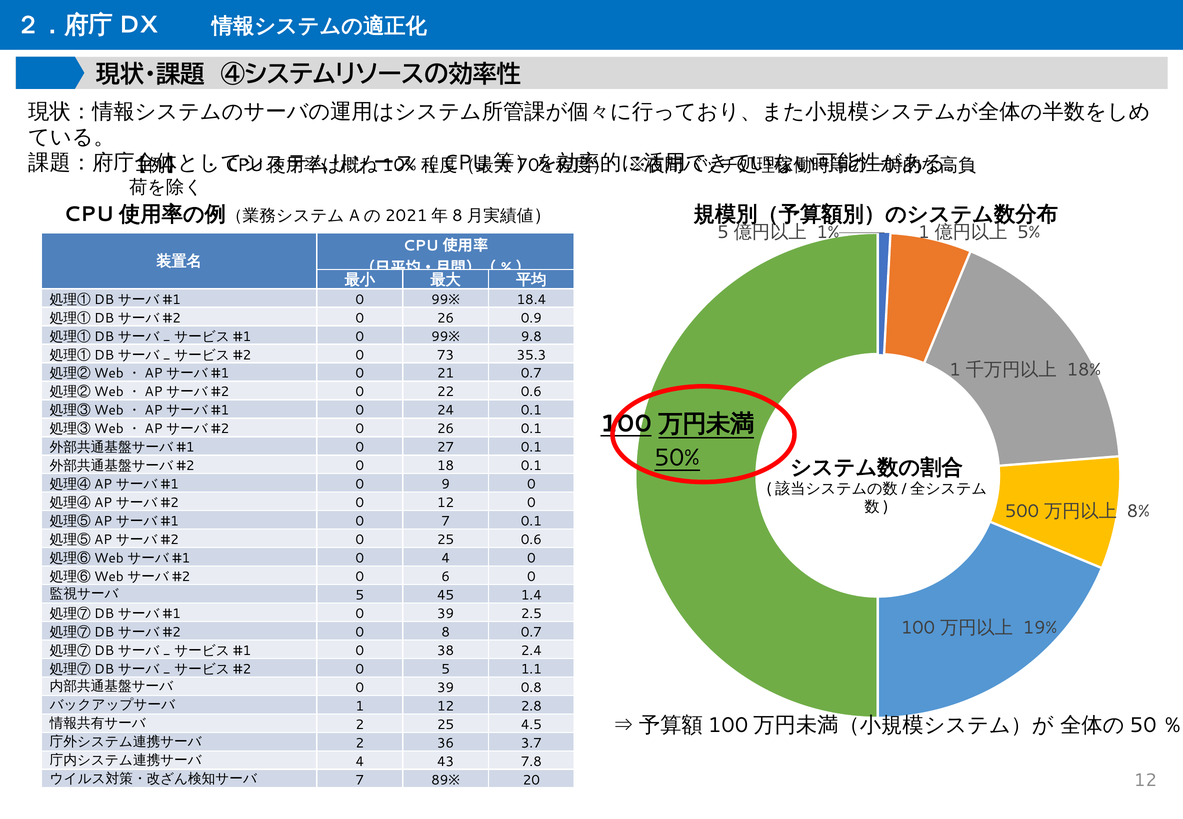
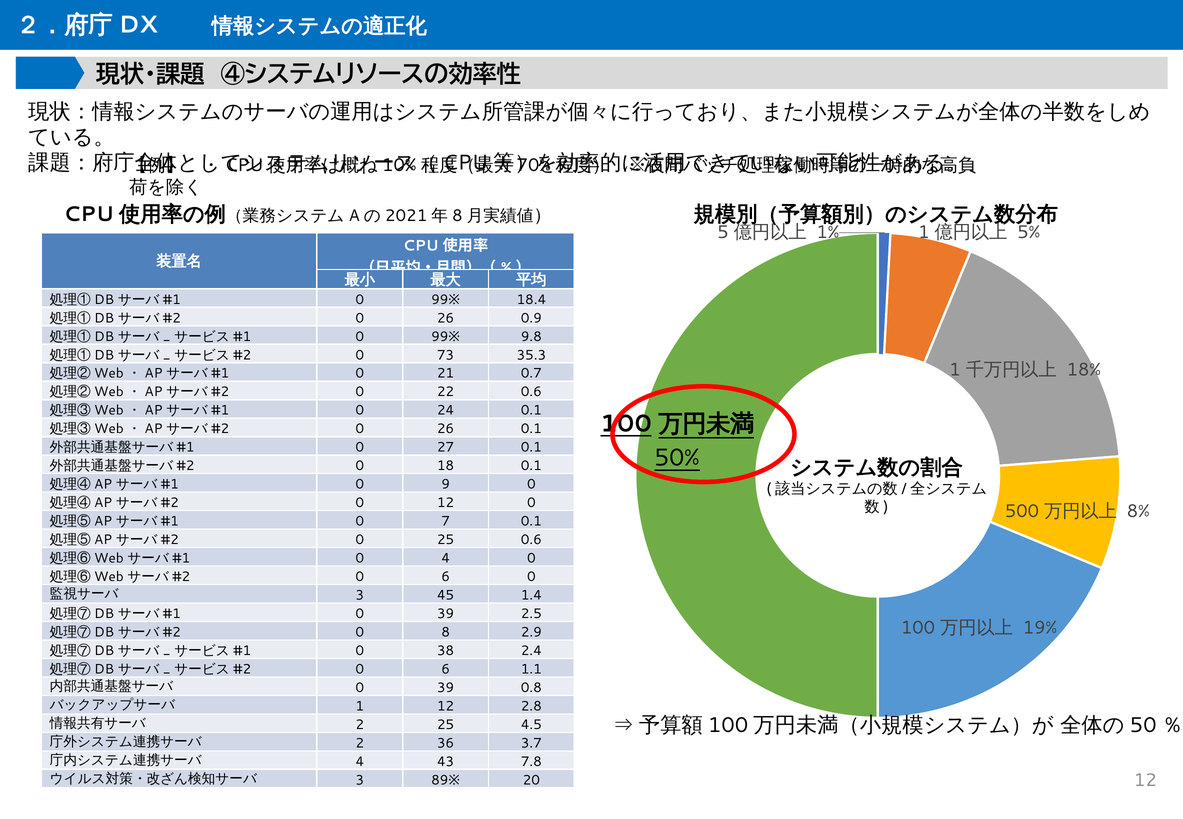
5: 5 -> 3 (360, 595)
8 0.7: 0.7 -> 2.9 (531, 632)
5: 5 -> 6 (446, 669)
7: 7 -> 3 (360, 780)
